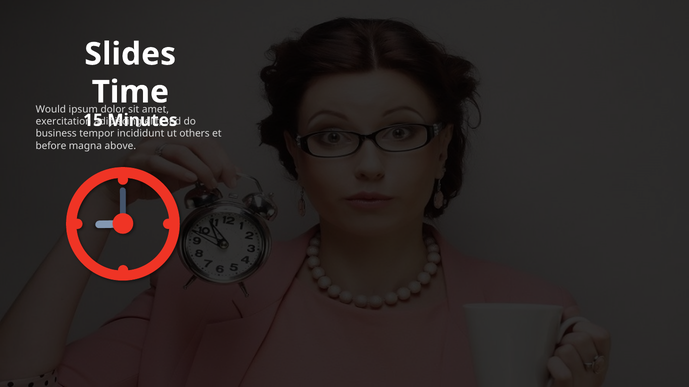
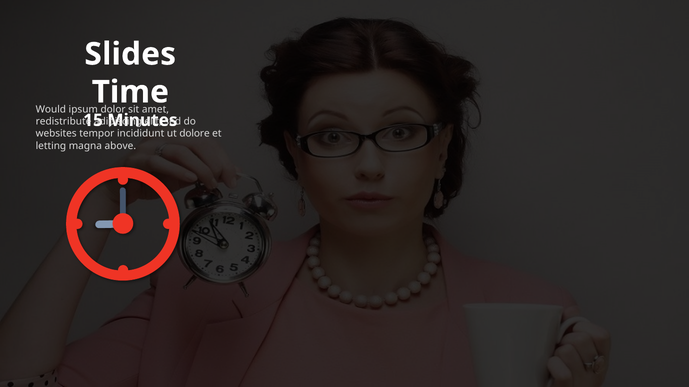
exercitation: exercitation -> redistribute (64, 122)
business: business -> websites (56, 134)
others: others -> dolore (195, 134)
before: before -> letting (51, 146)
